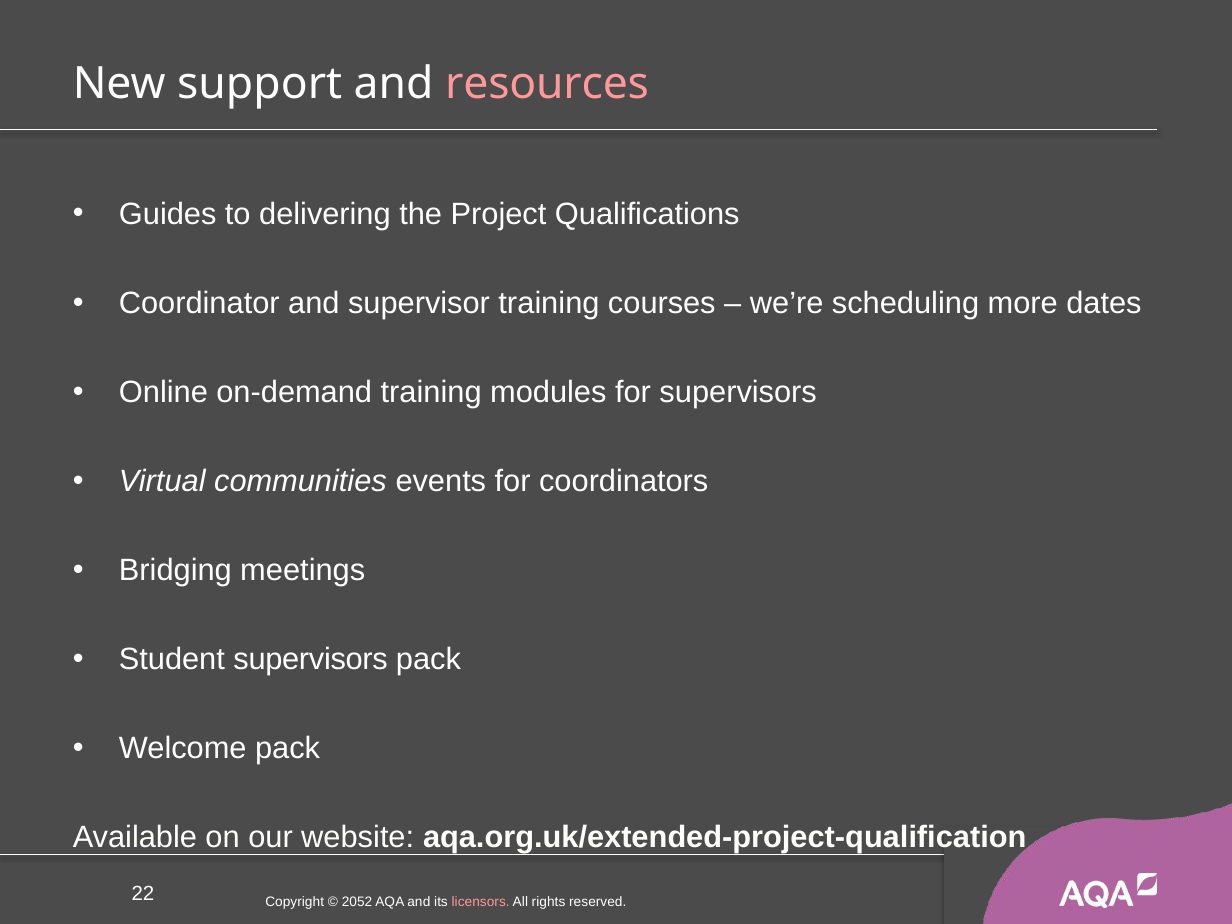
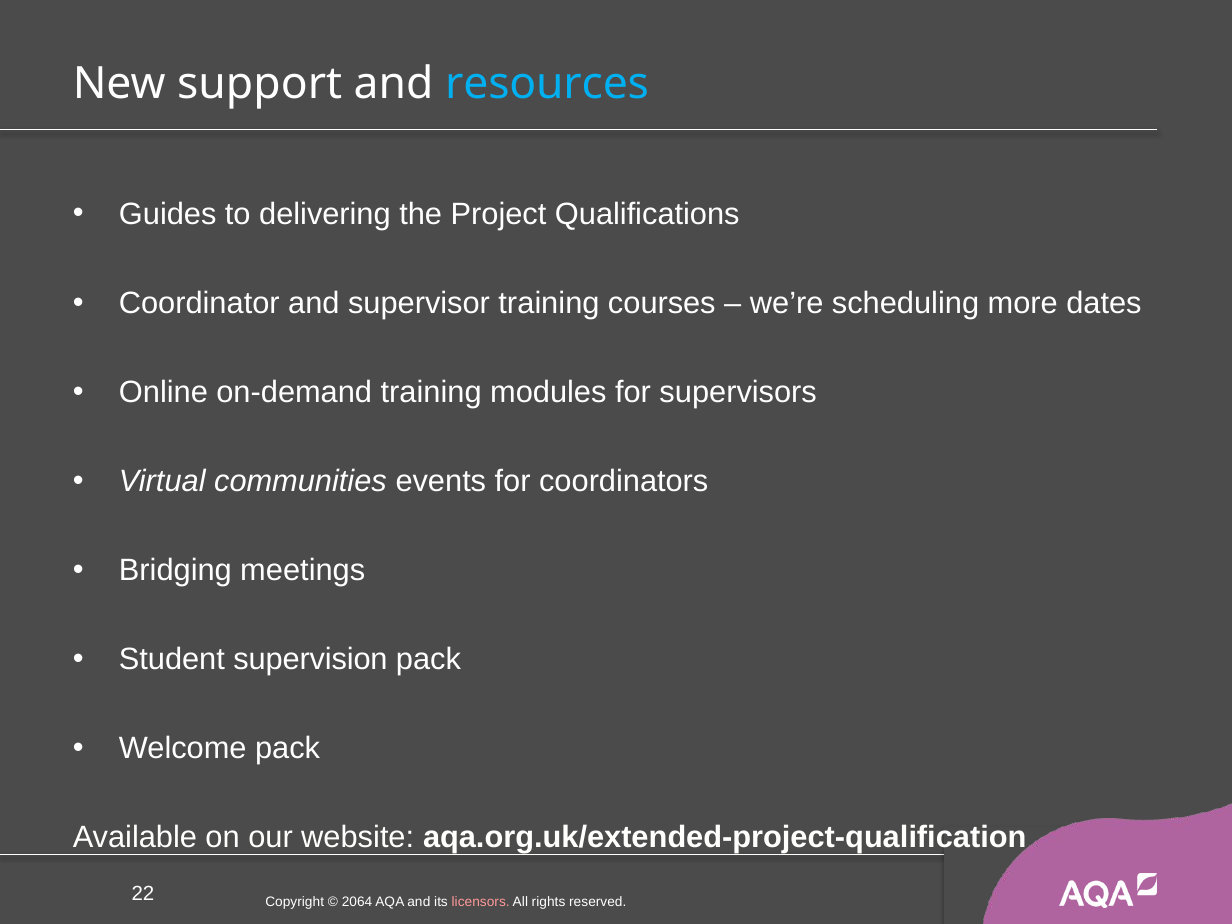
resources colour: pink -> light blue (547, 84)
Student supervisors: supervisors -> supervision (311, 660)
2052: 2052 -> 2064 (357, 902)
